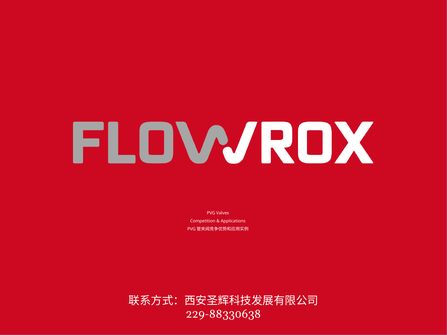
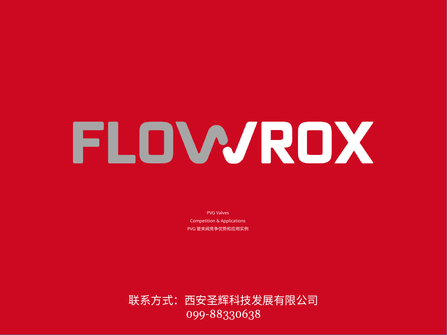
229-88330638: 229-88330638 -> 099-88330638 (223, 314)
